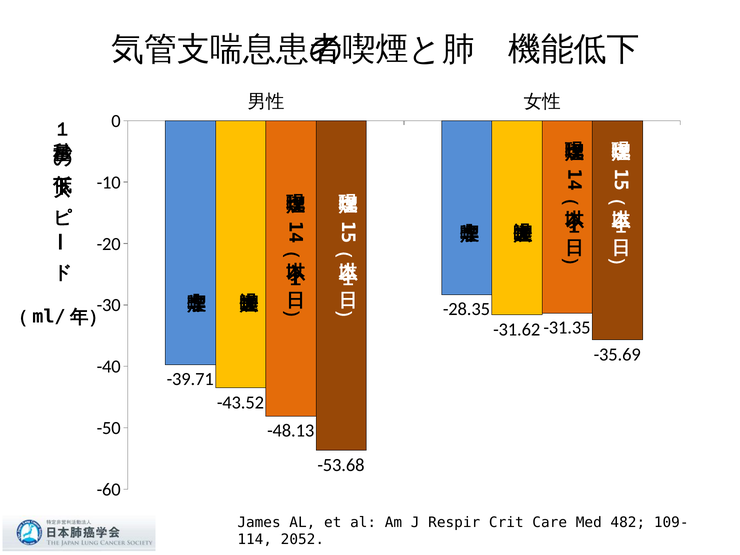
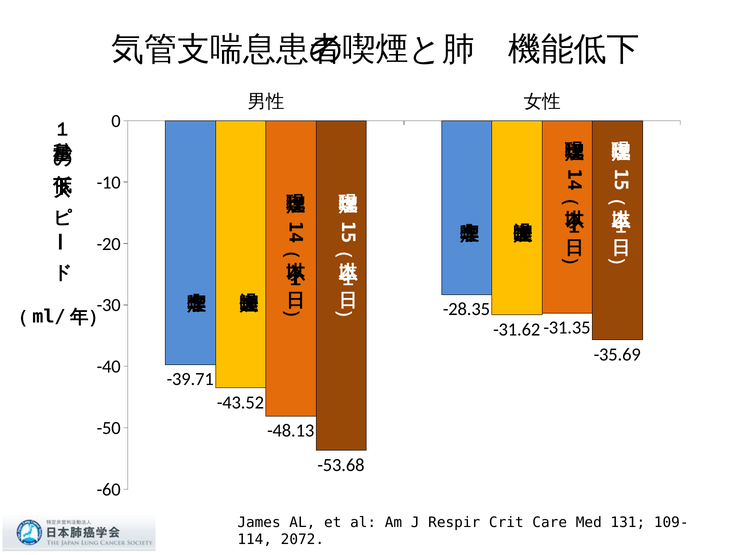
482: 482 -> 131 (628, 522)
2052: 2052 -> 2072 (302, 540)
